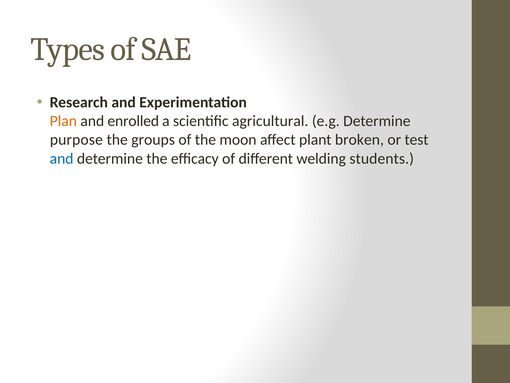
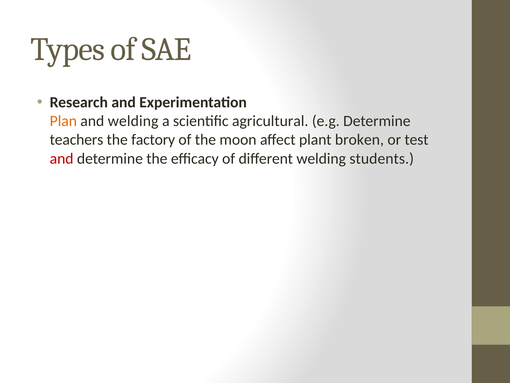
and enrolled: enrolled -> welding (133, 121)
purpose: purpose -> teachers (77, 140)
groups: groups -> factory (153, 140)
and colour: blue -> red (62, 158)
